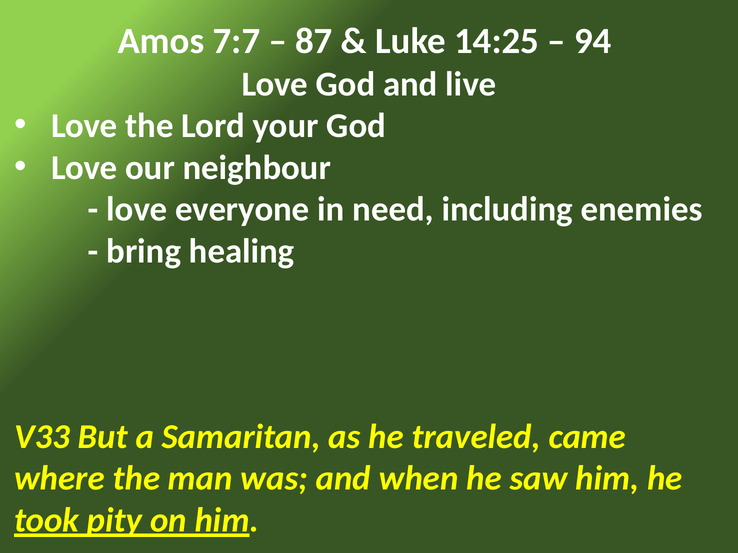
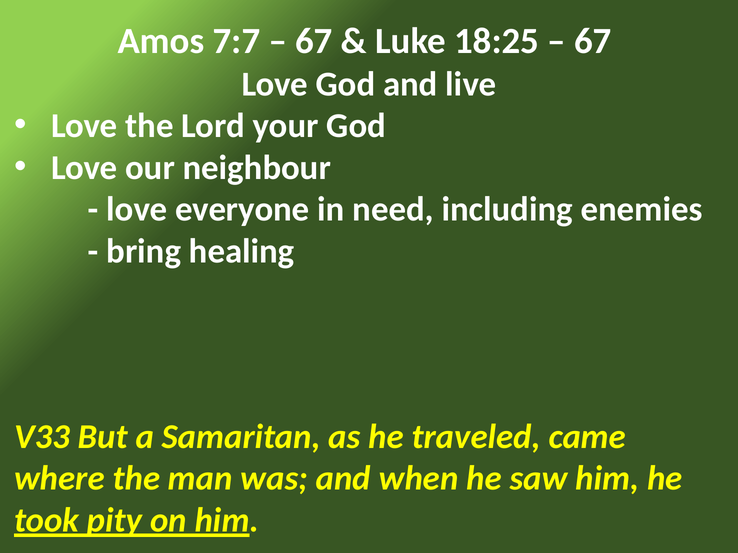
87: 87 -> 67 (314, 41)
14:25: 14:25 -> 18:25 (497, 41)
94: 94 -> 67 (593, 41)
